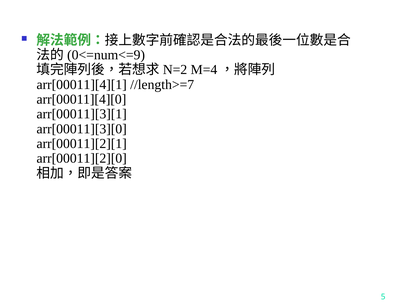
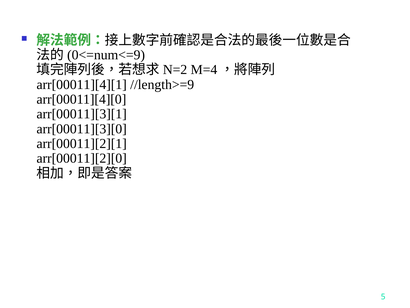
//length>=7: //length>=7 -> //length>=9 (162, 84)
